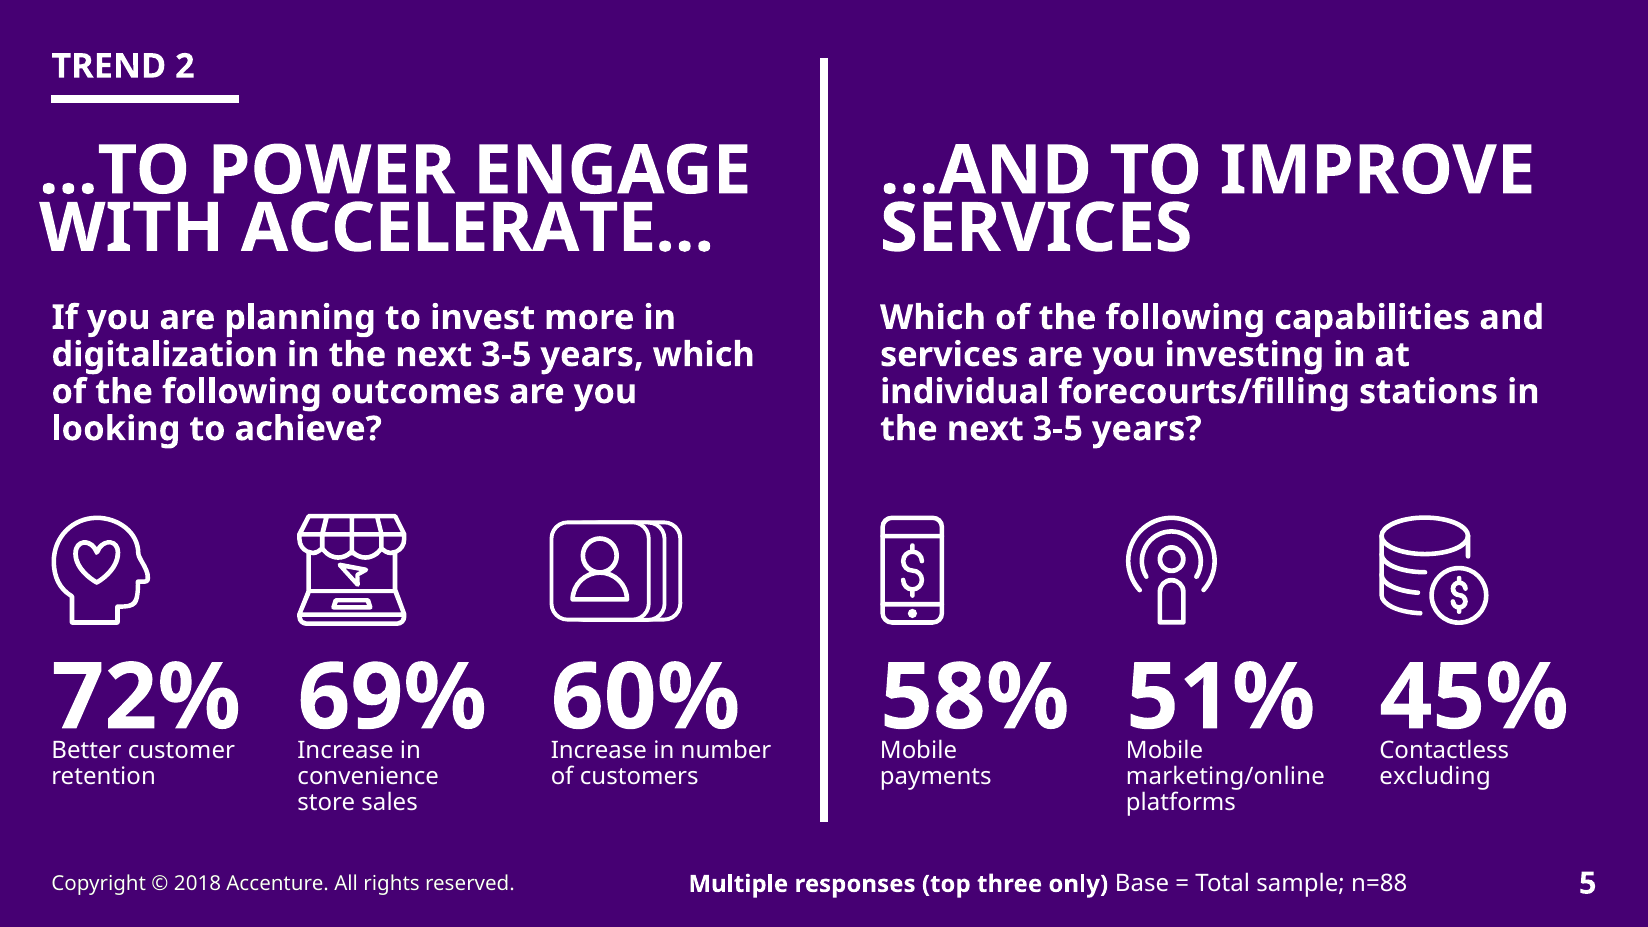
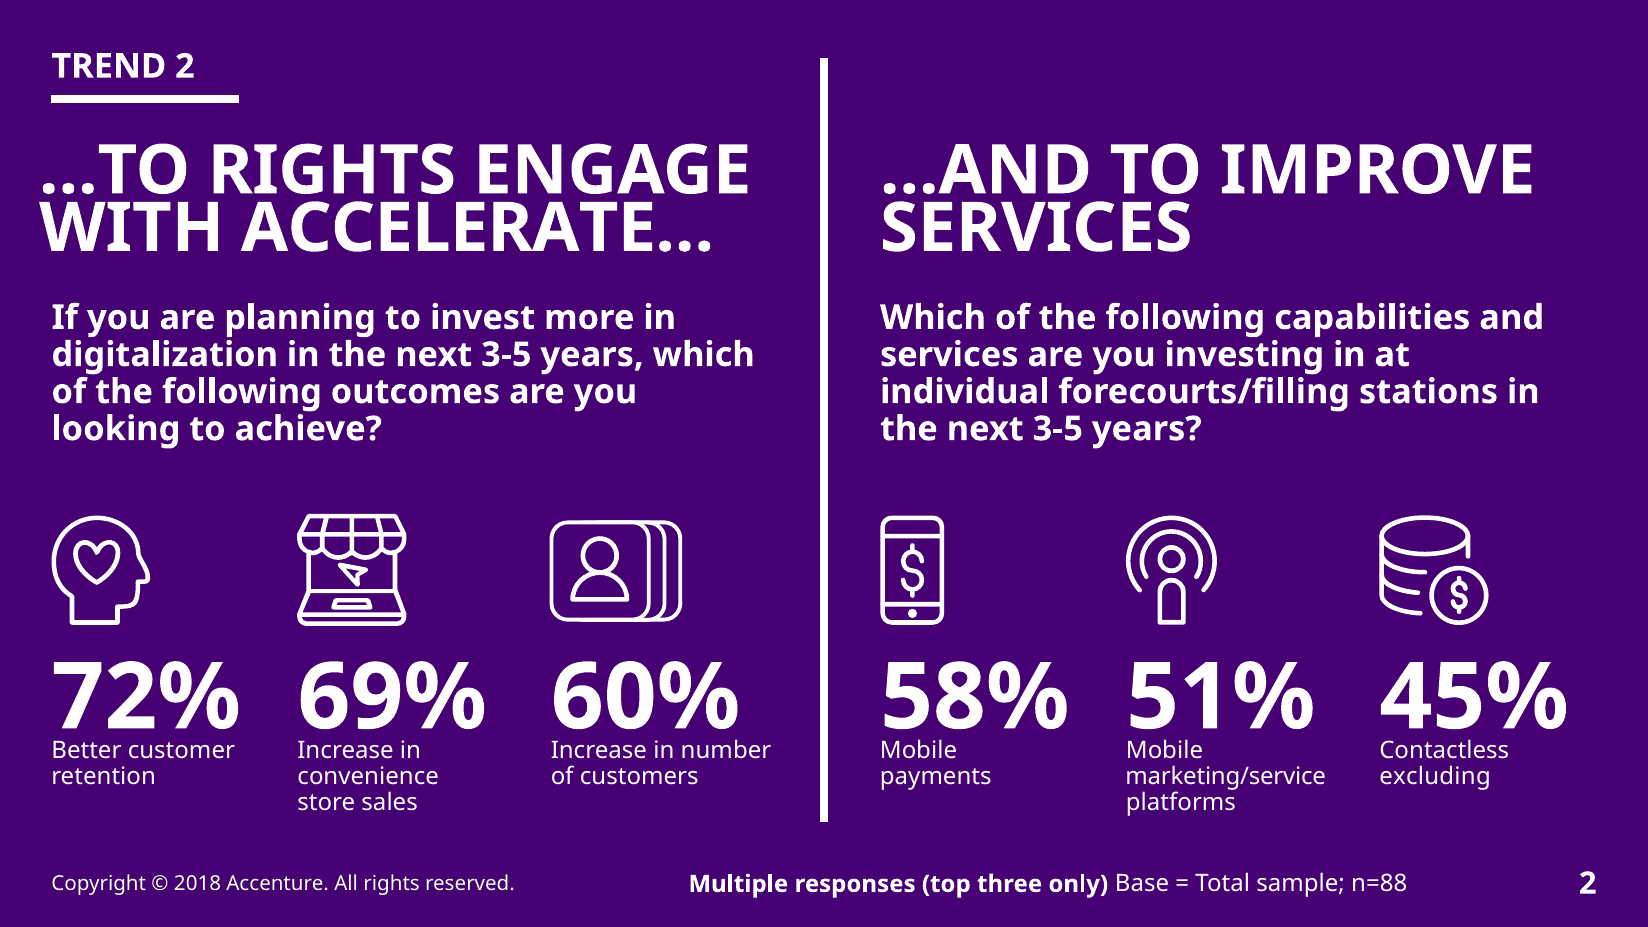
…TO POWER: POWER -> RIGHTS (332, 171)
marketing/online: marketing/online -> marketing/service (1226, 777)
5: 5 -> 2 (1588, 883)
